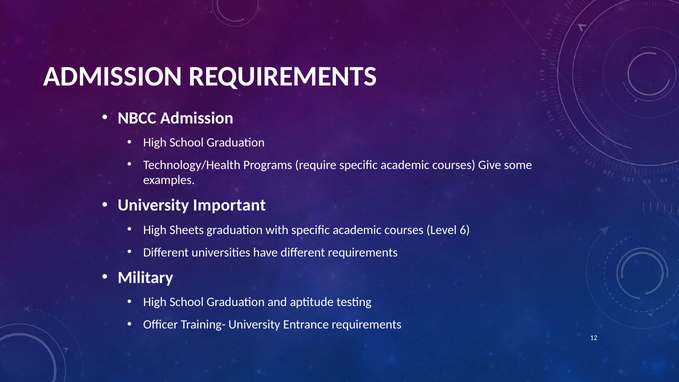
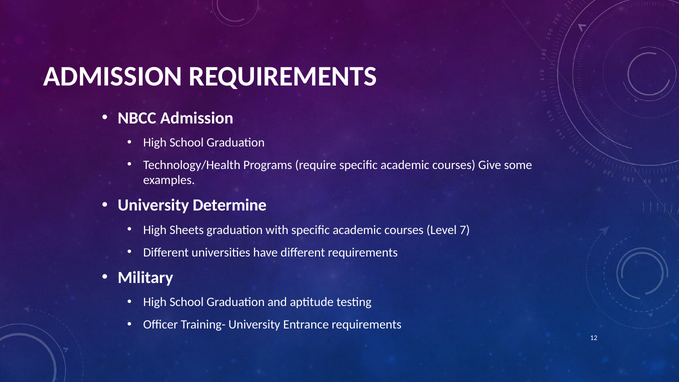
Important: Important -> Determine (230, 205)
6: 6 -> 7 (465, 230)
